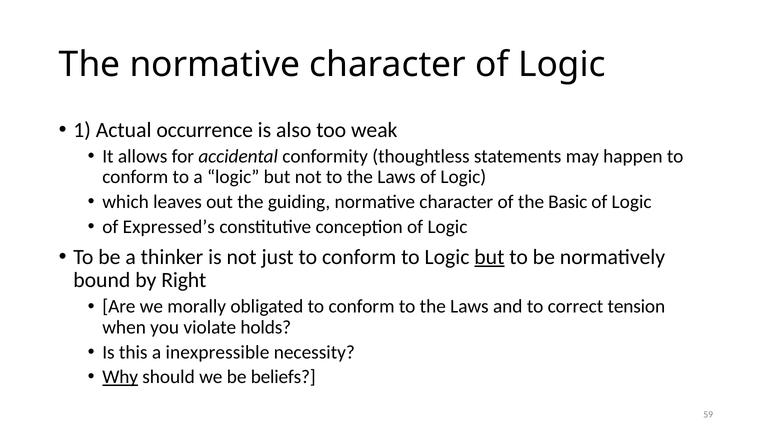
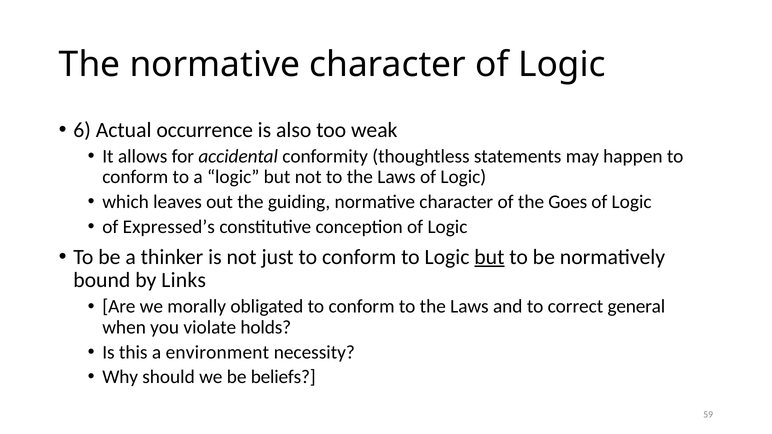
1: 1 -> 6 (82, 130)
Basic: Basic -> Goes (568, 202)
Right: Right -> Links (184, 280)
tension: tension -> general (636, 307)
inexpressible: inexpressible -> environment (217, 352)
Why underline: present -> none (120, 377)
